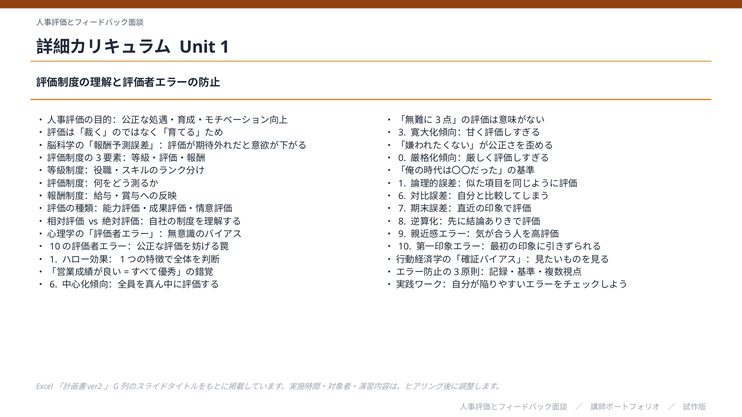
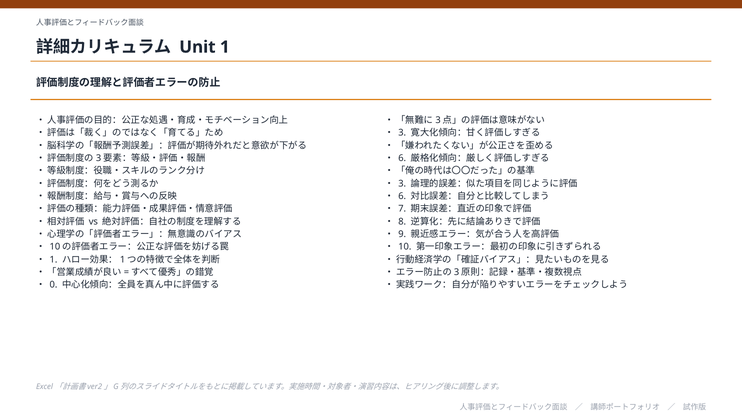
0: 0 -> 6 (402, 158)
1: 1 -> 3 (402, 184)
6: 6 -> 0 (53, 285)
